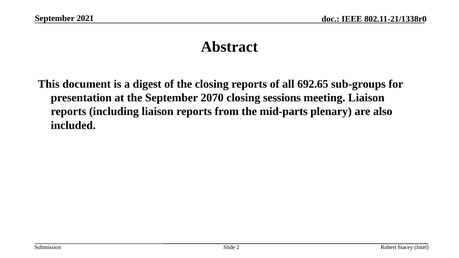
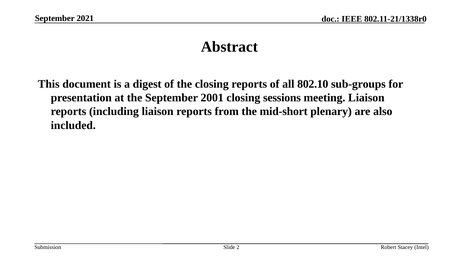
692.65: 692.65 -> 802.10 (313, 84)
2070: 2070 -> 2001 (212, 98)
mid-parts: mid-parts -> mid-short (284, 112)
